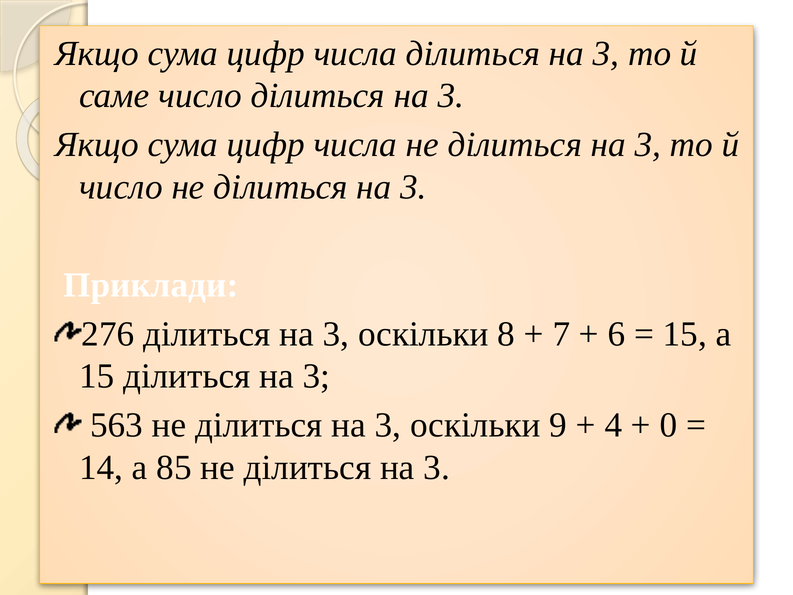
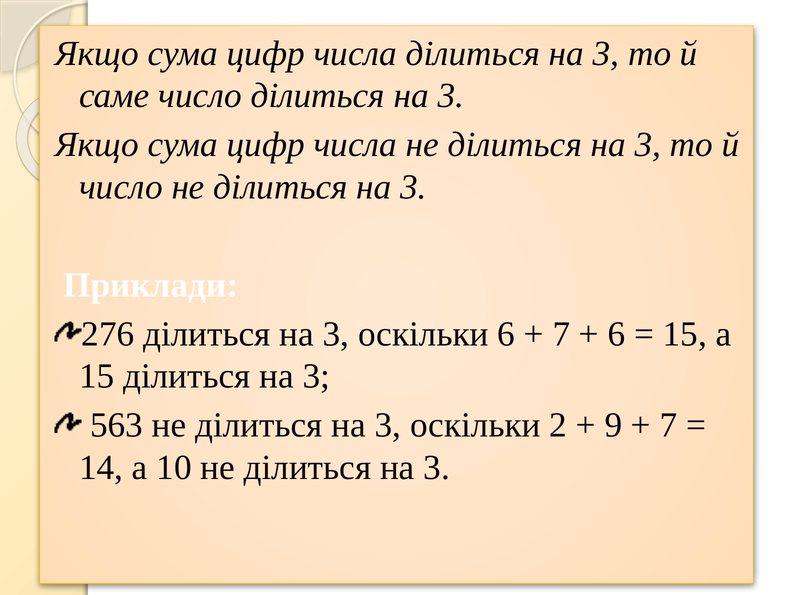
оскільки 8: 8 -> 6 (506, 334)
9: 9 -> 2 (558, 425)
4: 4 -> 9 (613, 425)
0: 0 -> 7 (669, 425)
85: 85 -> 10 (174, 467)
